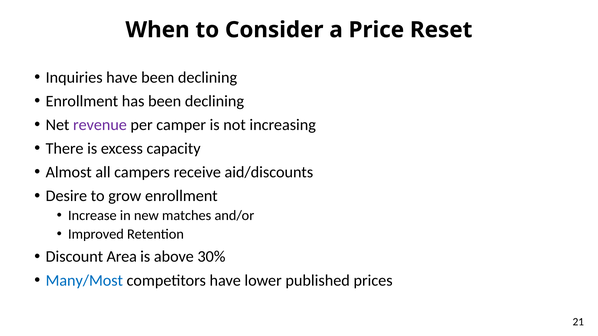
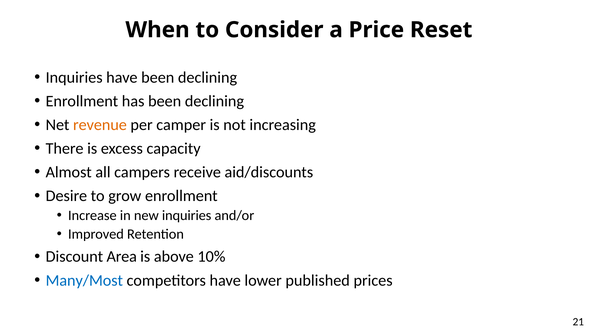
revenue colour: purple -> orange (100, 125)
new matches: matches -> inquiries (187, 216)
30%: 30% -> 10% (211, 257)
